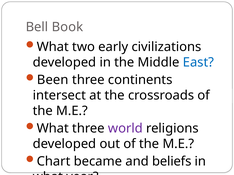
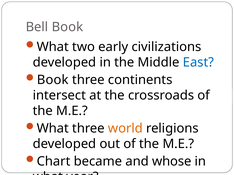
Been: Been -> Book (53, 80)
world colour: purple -> orange (125, 129)
beliefs: beliefs -> whose (172, 162)
